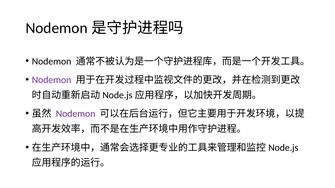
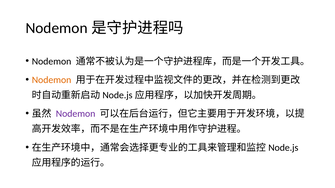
Nodemon colour: purple -> orange (52, 80)
